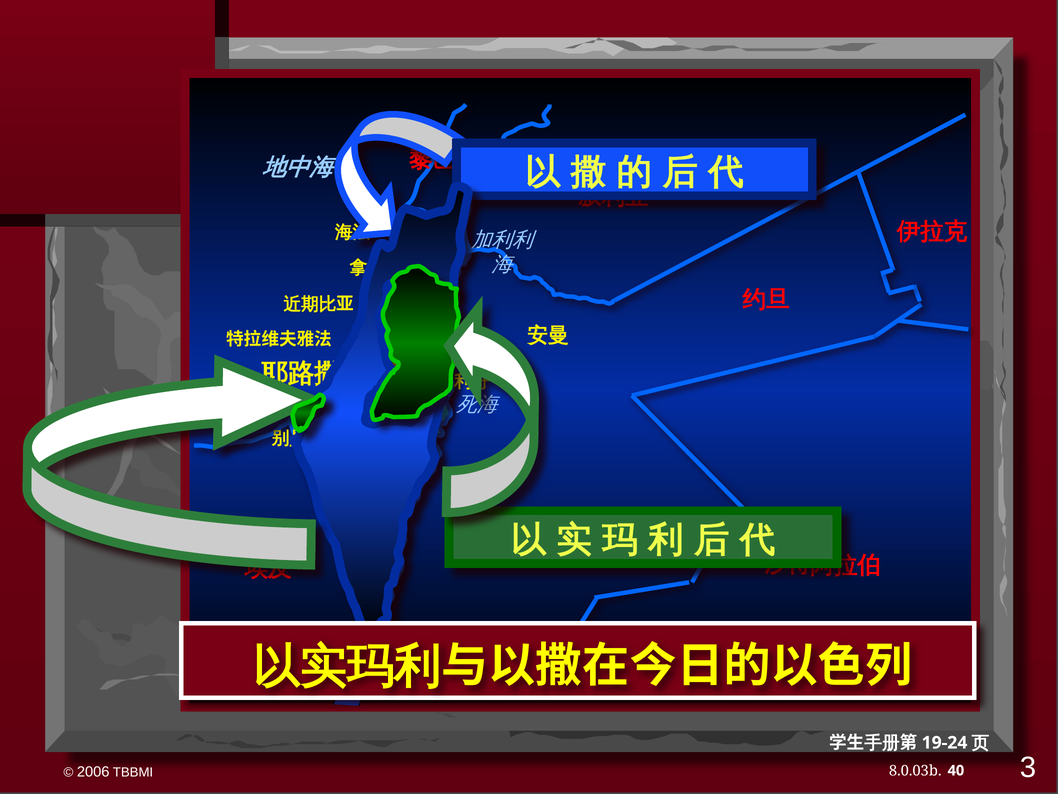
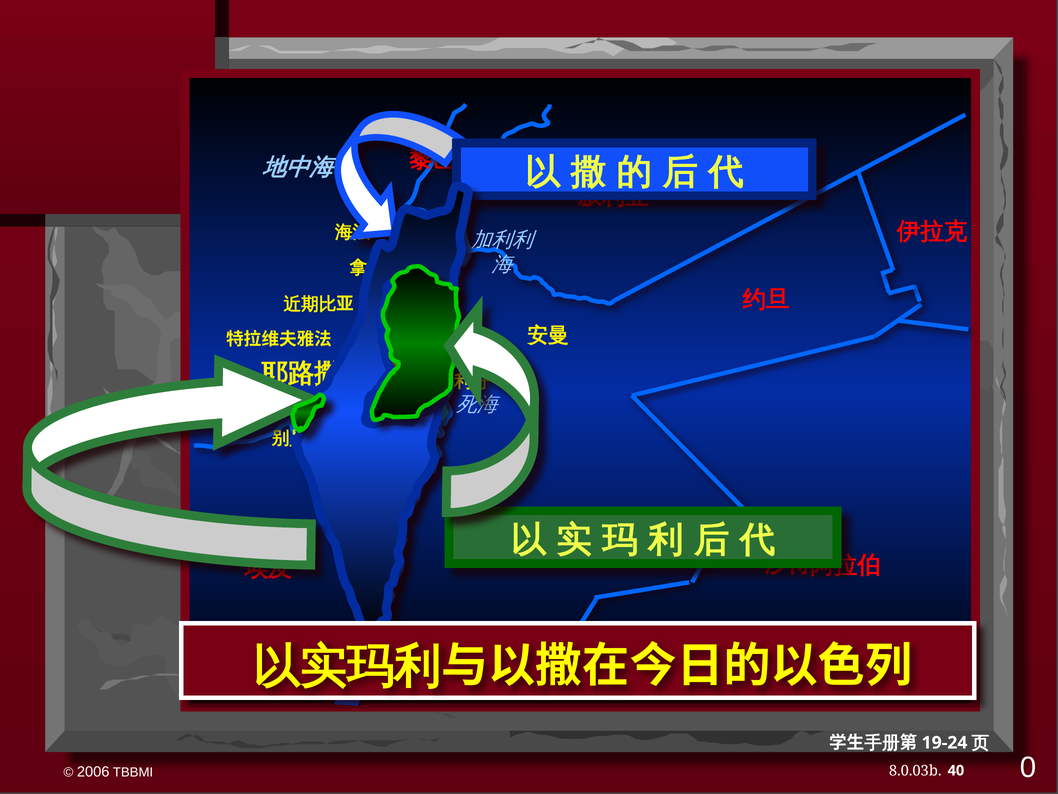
3: 3 -> 0 (1028, 767)
